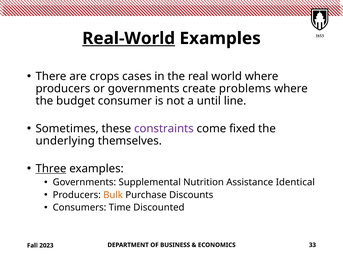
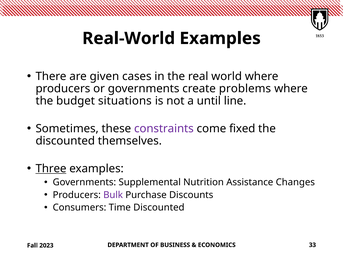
Real-World underline: present -> none (129, 38)
crops: crops -> given (104, 76)
consumer: consumer -> situations (125, 101)
underlying: underlying -> discounted (65, 141)
Identical: Identical -> Changes (295, 182)
Bulk colour: orange -> purple (113, 195)
